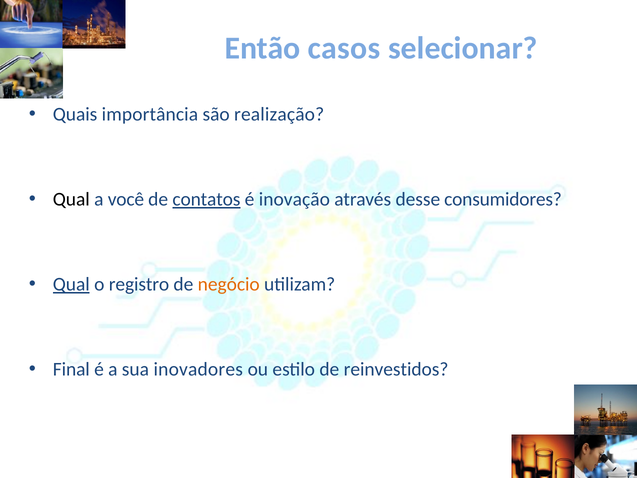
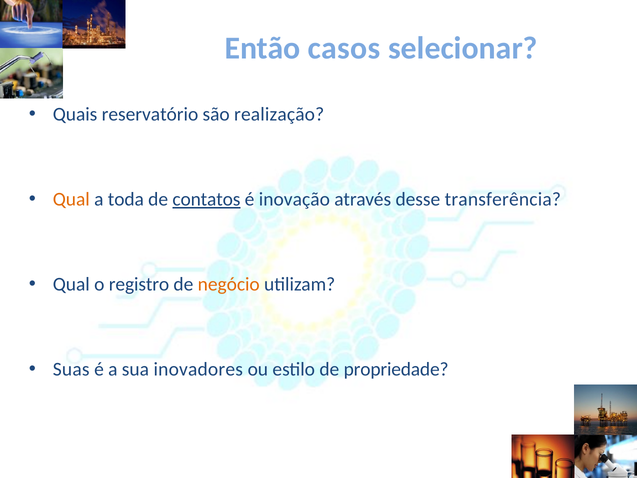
importância: importância -> reservatório (150, 114)
Qual colour: black -> orange (71, 199)
você: você -> toda (126, 199)
consumidores: consumidores -> transferência (503, 199)
Qual underline: present -> none (71, 284)
Final: Final -> Suas (71, 369)
reinvestidos: reinvestidos -> propriedade (396, 369)
